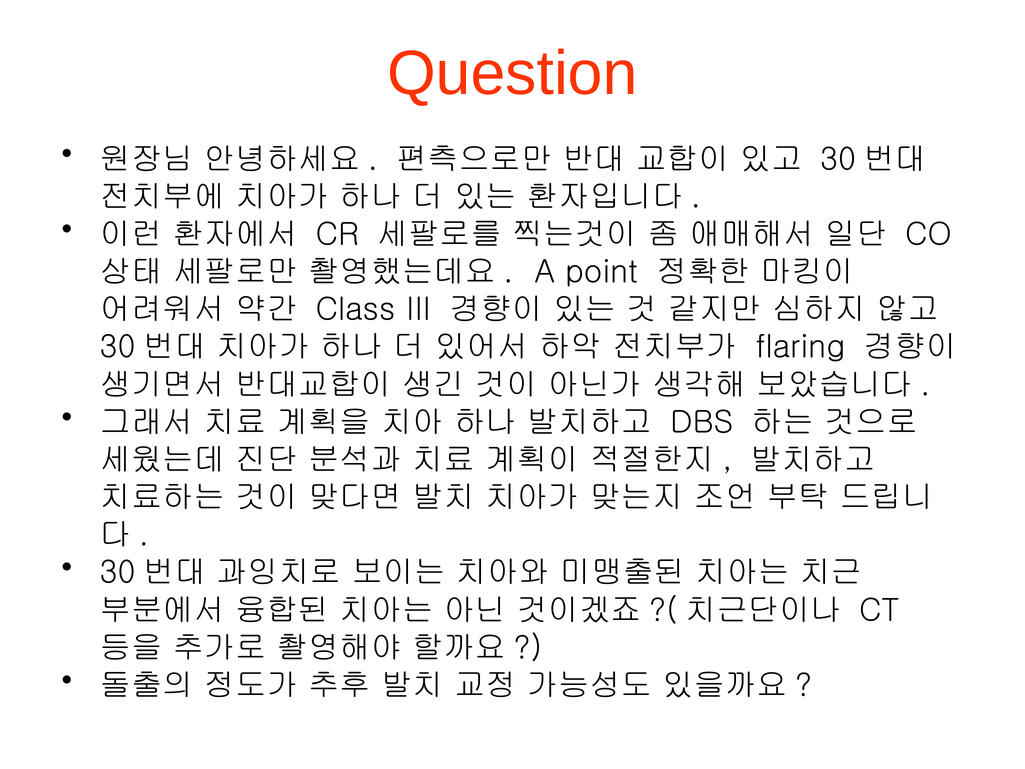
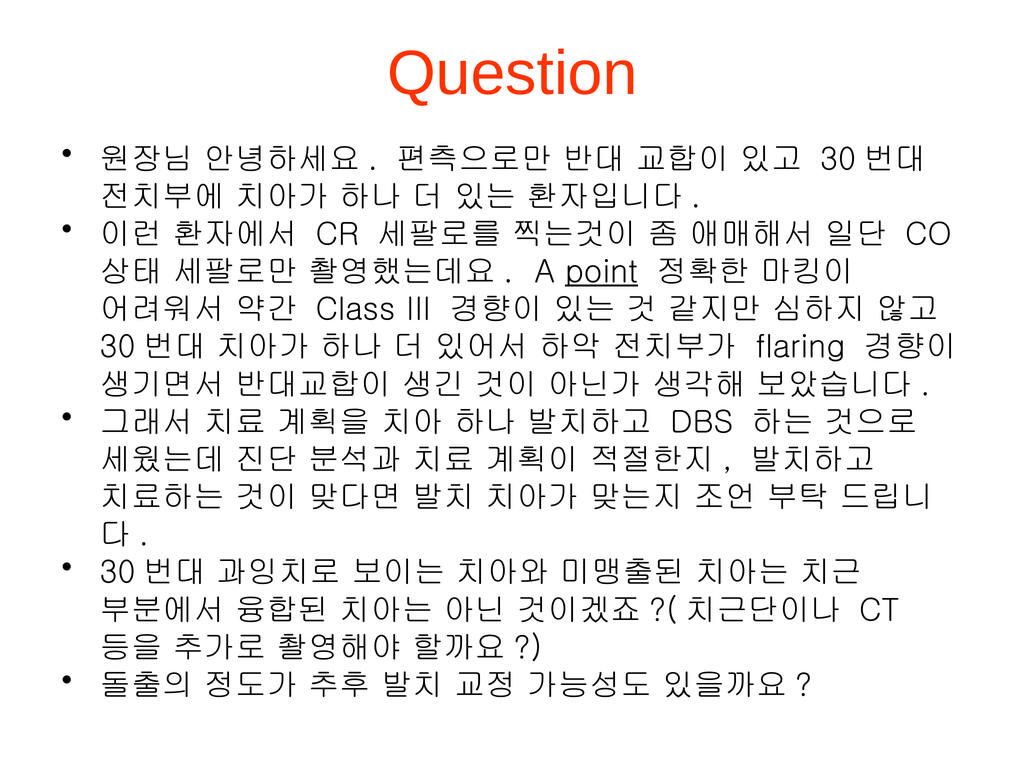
point underline: none -> present (602, 272)
